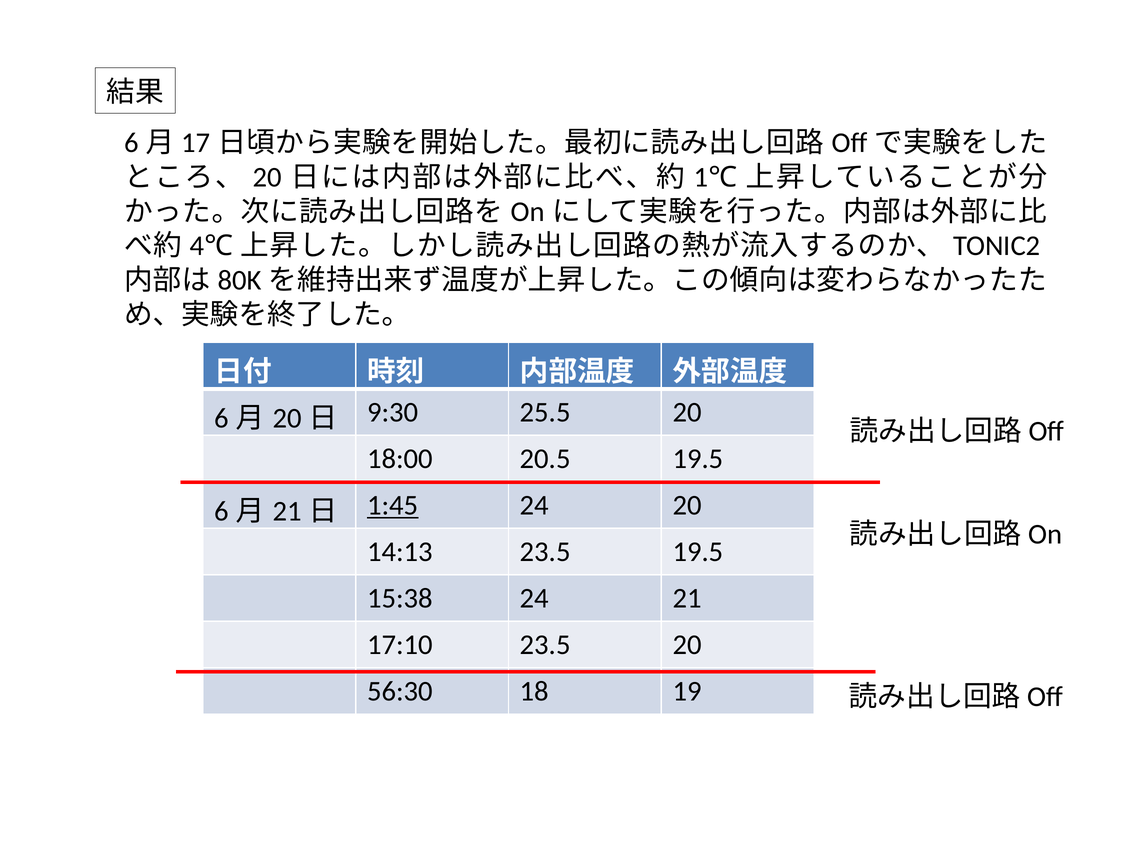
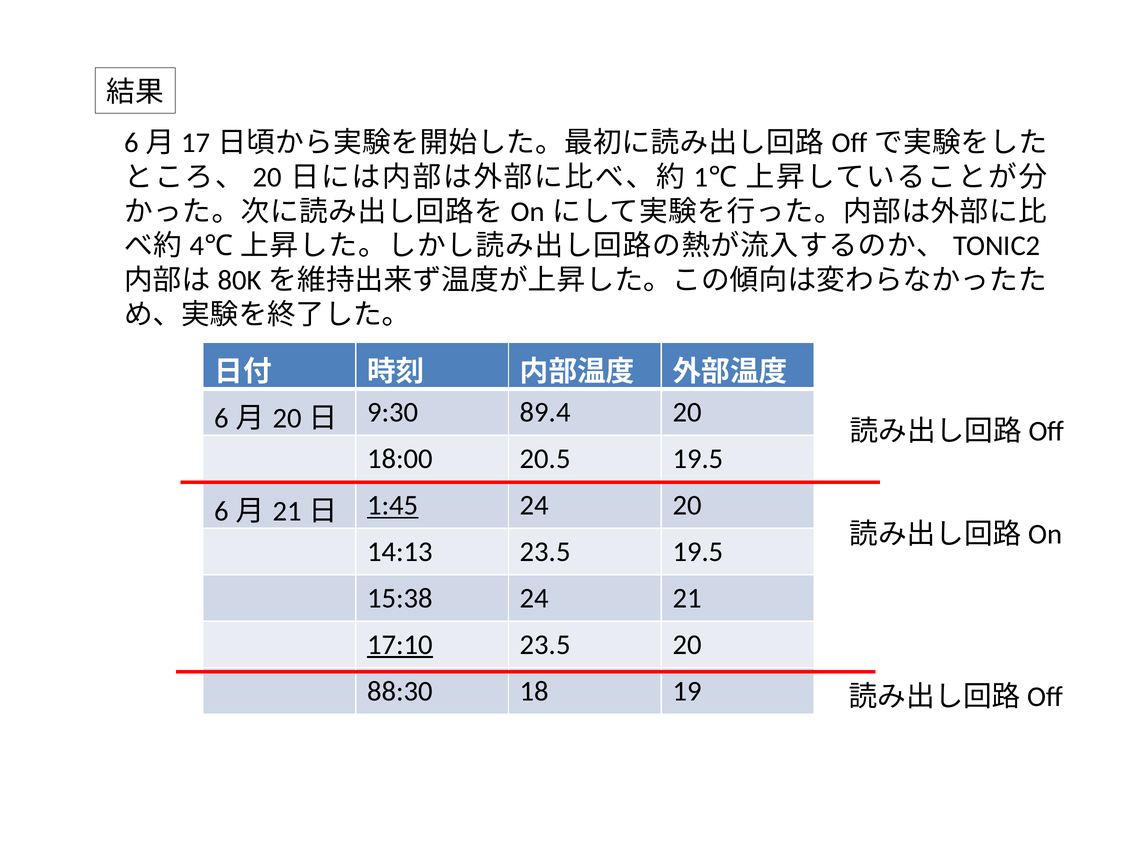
25.5: 25.5 -> 89.4 (545, 413)
17:10 underline: none -> present (400, 645)
56:30: 56:30 -> 88:30 (400, 692)
